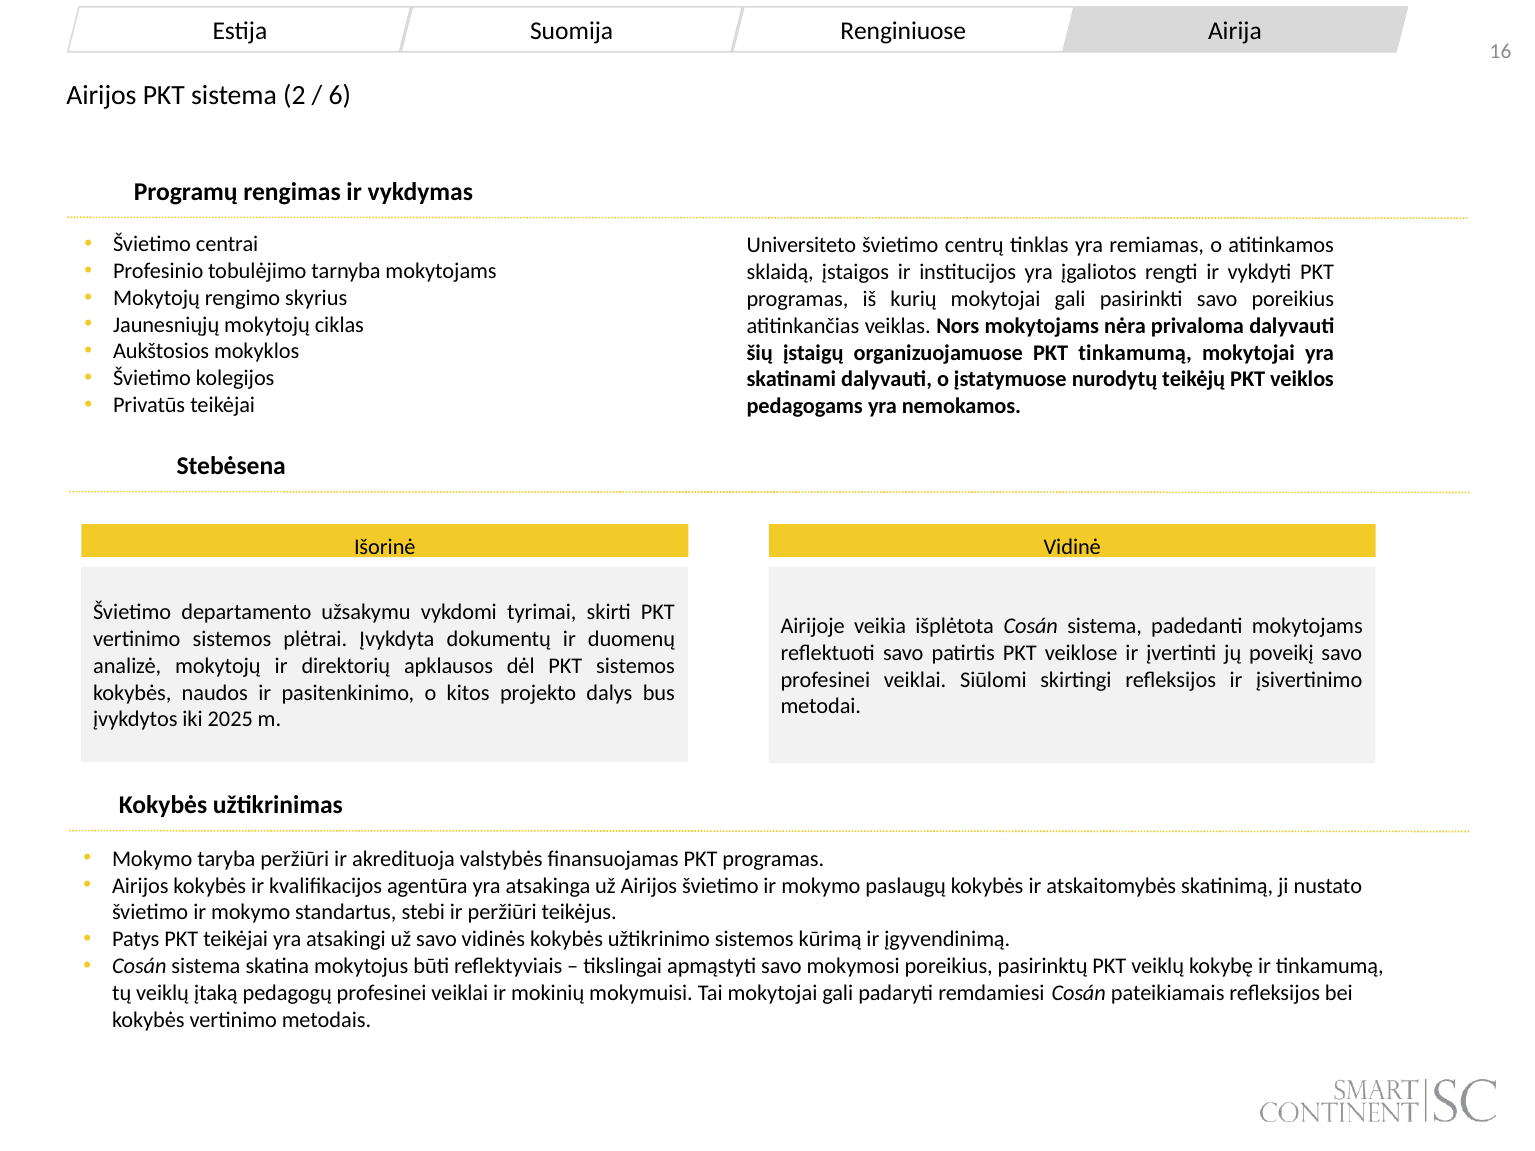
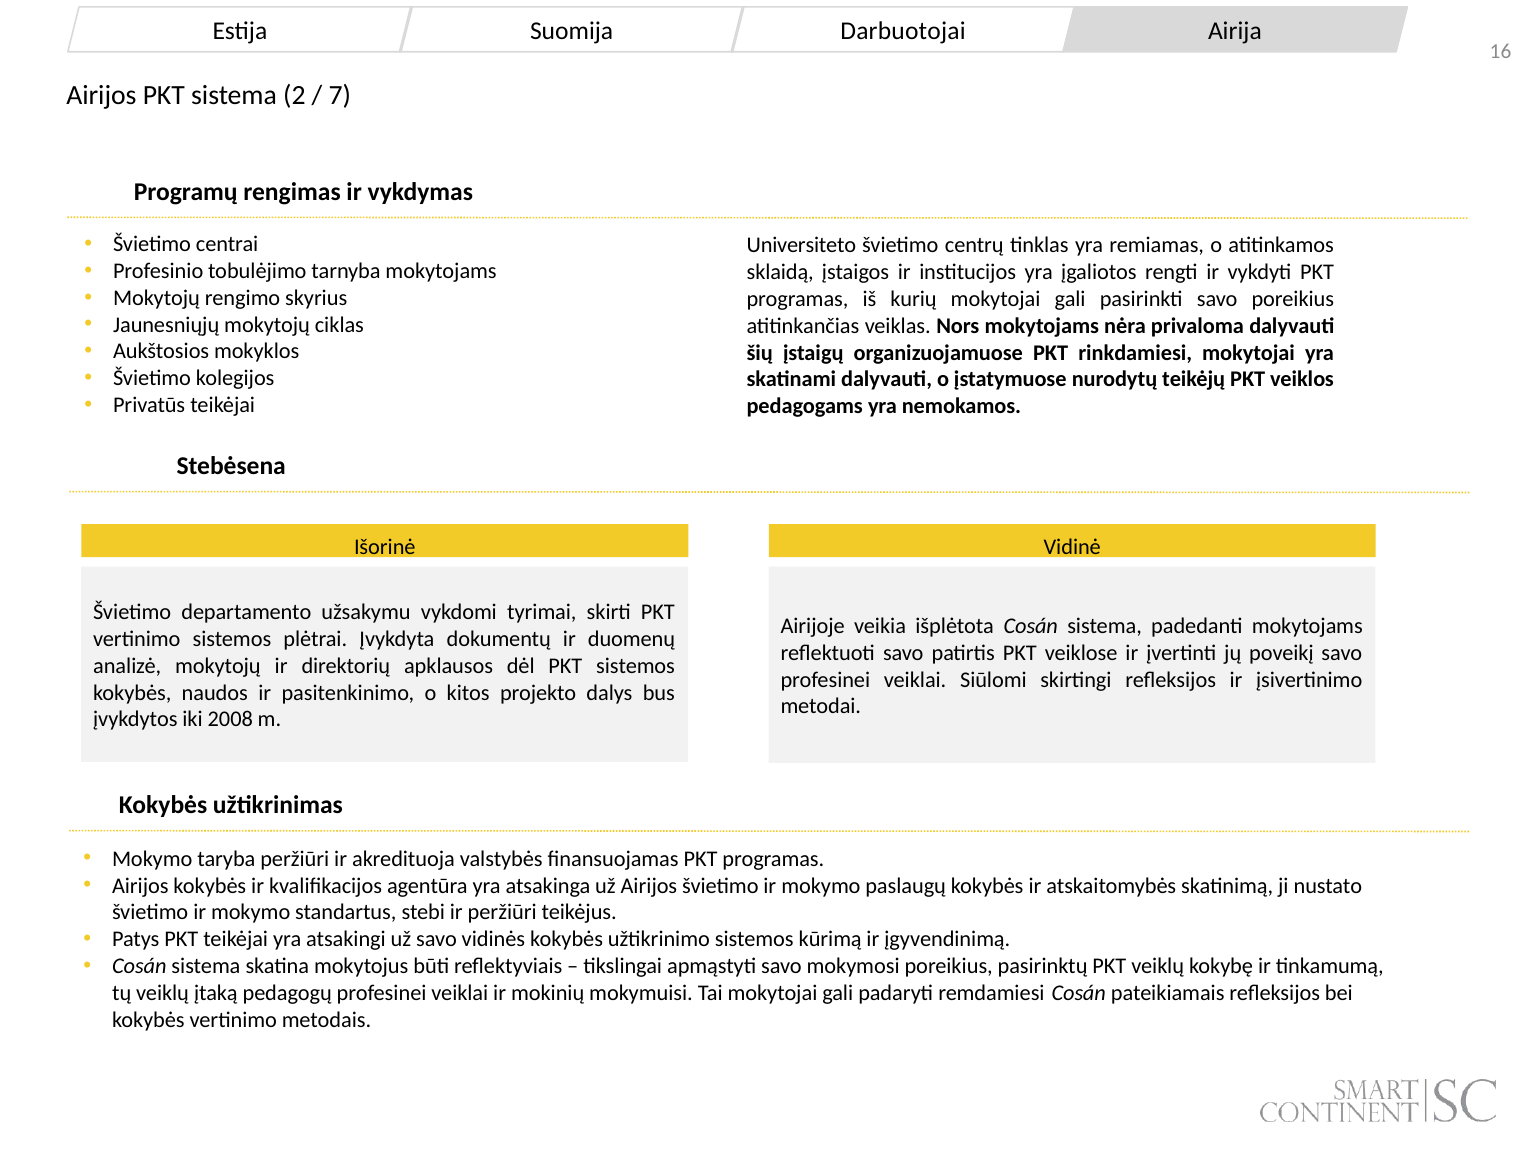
Renginiuose: Renginiuose -> Darbuotojai (903, 31)
6: 6 -> 7 (340, 95)
PKT tinkamumą: tinkamumą -> rinkdamiesi (1135, 353)
2025: 2025 -> 2008 (230, 720)
